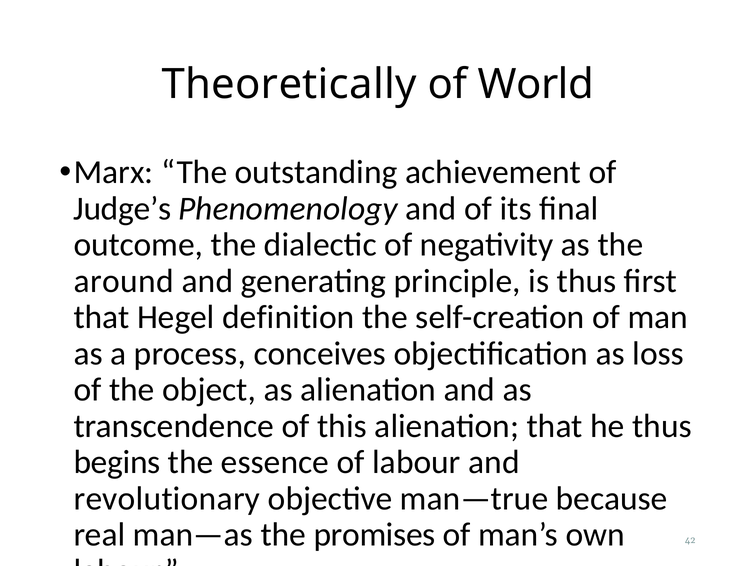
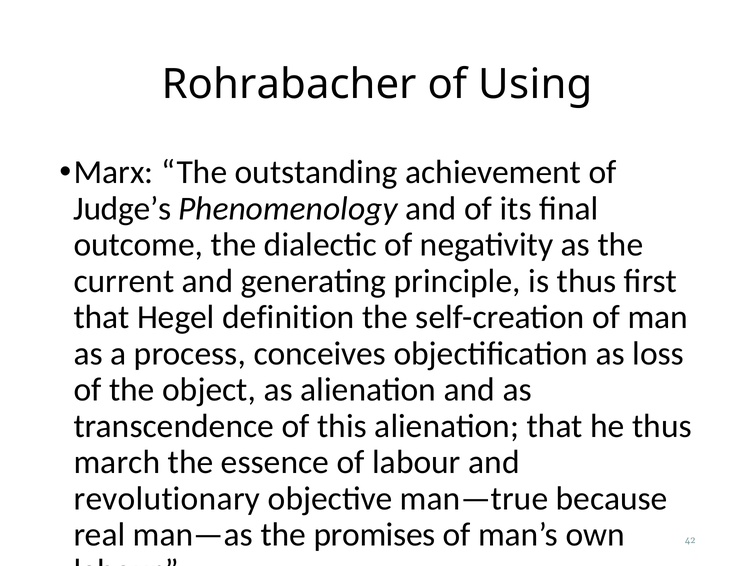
Theoretically: Theoretically -> Rohrabacher (289, 85)
World: World -> Using (535, 85)
around: around -> current (124, 281)
begins: begins -> march (117, 463)
